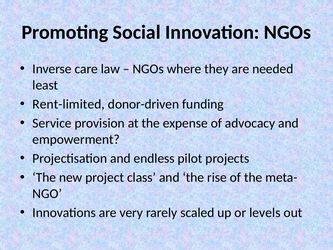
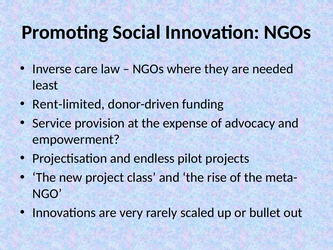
levels: levels -> bullet (265, 213)
